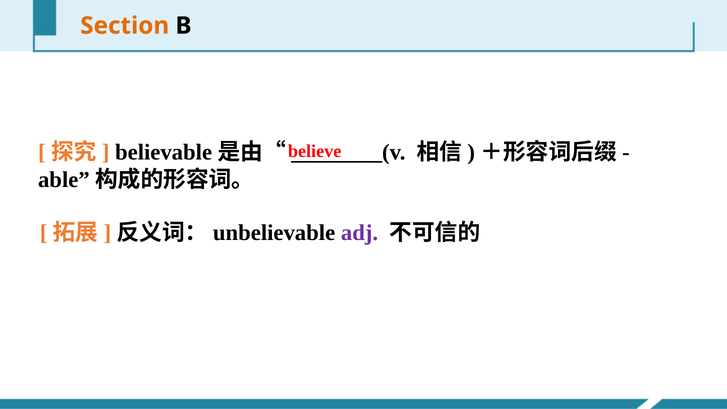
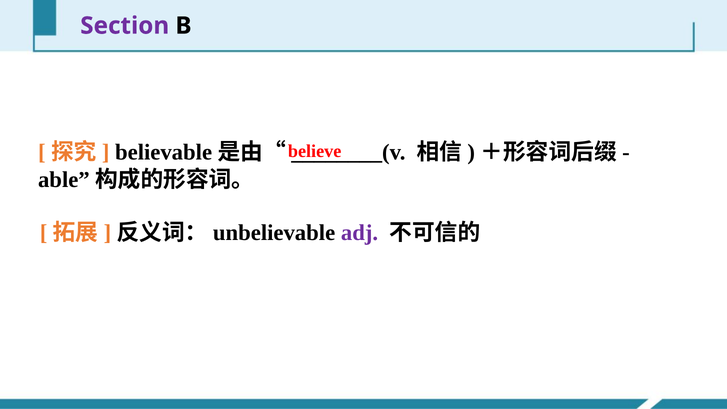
Section colour: orange -> purple (125, 26)
